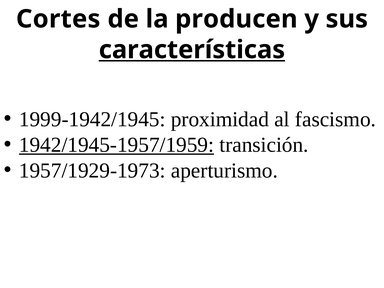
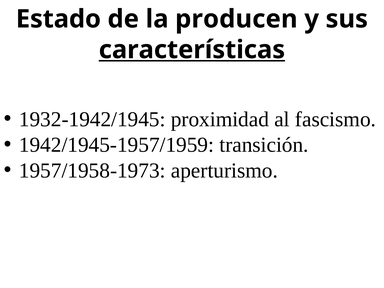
Cortes: Cortes -> Estado (58, 19)
1999-1942/1945: 1999-1942/1945 -> 1932-1942/1945 (92, 119)
1942/1945-1957/1959 underline: present -> none (116, 145)
1957/1929-1973: 1957/1929-1973 -> 1957/1958-1973 (92, 171)
